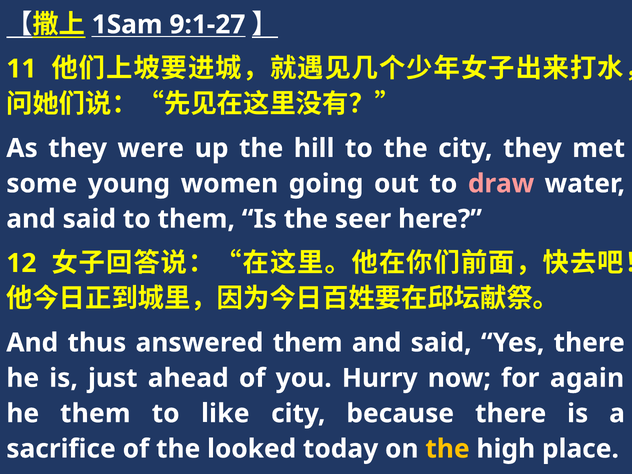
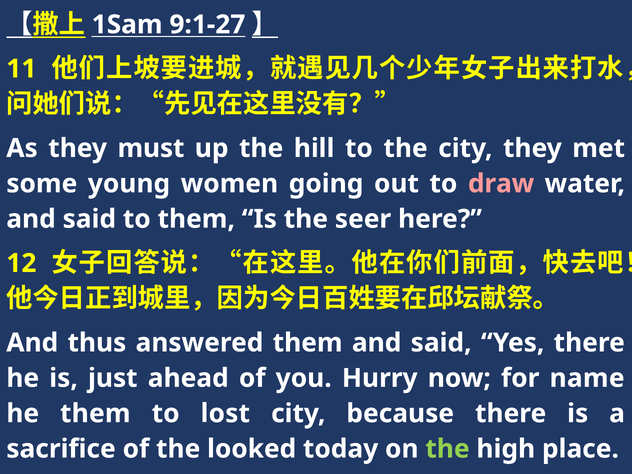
were: were -> must (151, 148)
again: again -> name (587, 378)
like: like -> lost (225, 414)
the colour: yellow -> light green (447, 449)
